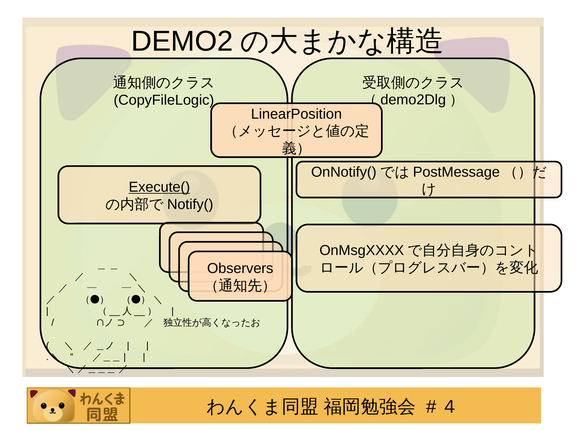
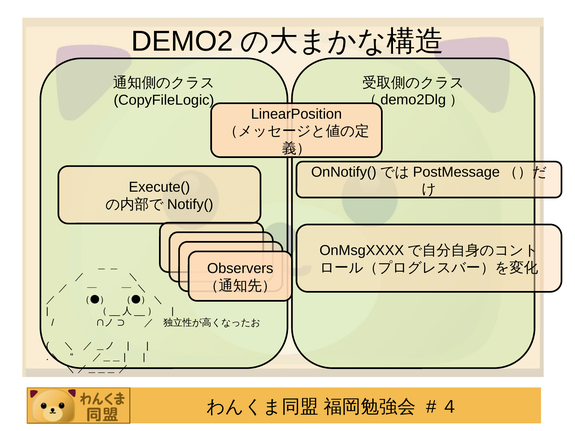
Execute( underline: present -> none (159, 187)
